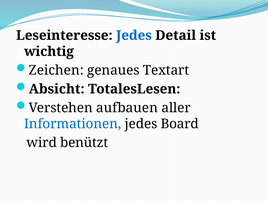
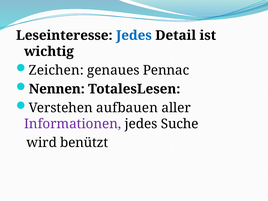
Textart: Textart -> Pennac (166, 70)
Absicht: Absicht -> Nennen (57, 89)
Informationen colour: blue -> purple (73, 124)
Board: Board -> Suche (180, 124)
